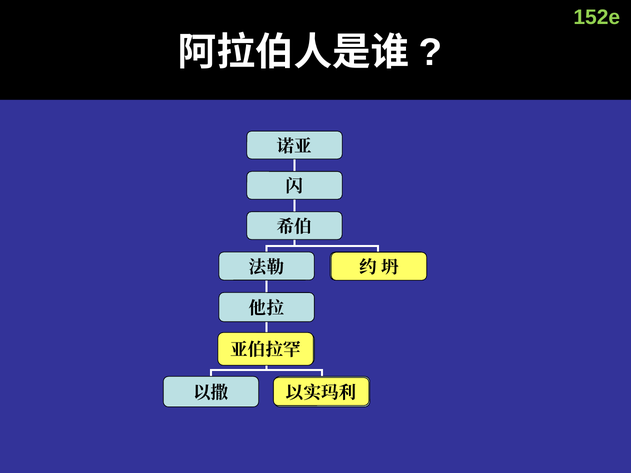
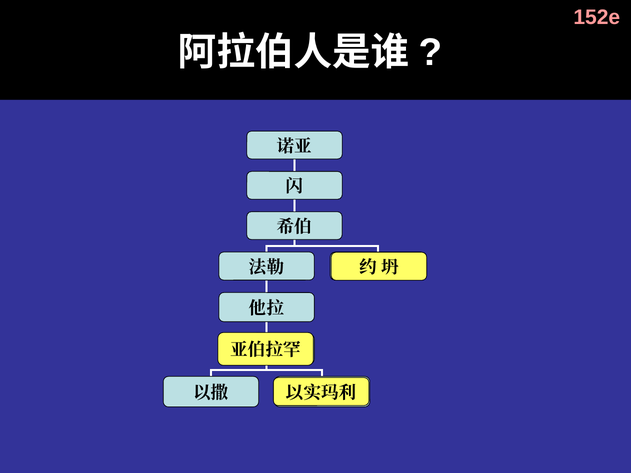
152e colour: light green -> pink (597, 17)
